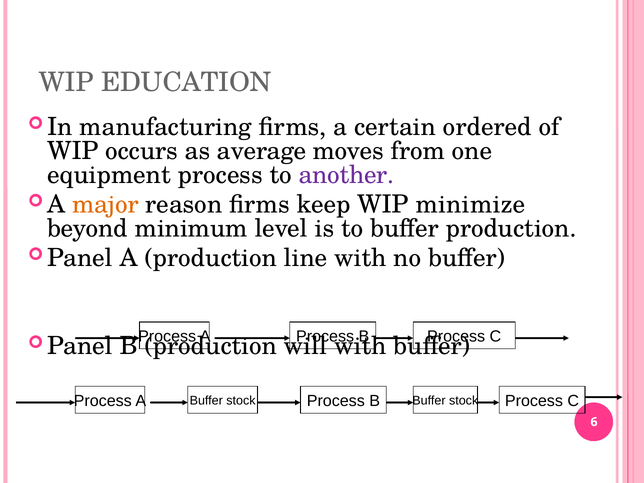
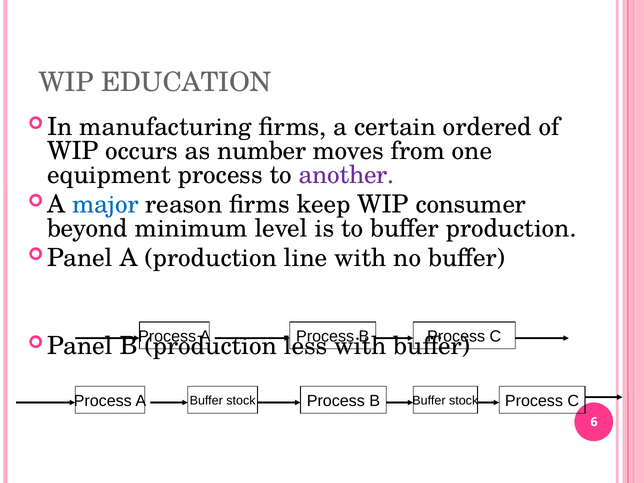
average: average -> number (262, 151)
major colour: orange -> blue (105, 204)
minimize: minimize -> consumer (471, 204)
will: will -> less (306, 346)
